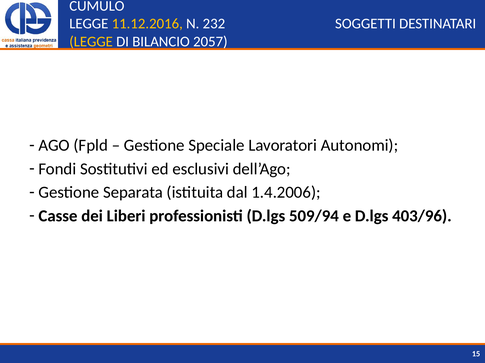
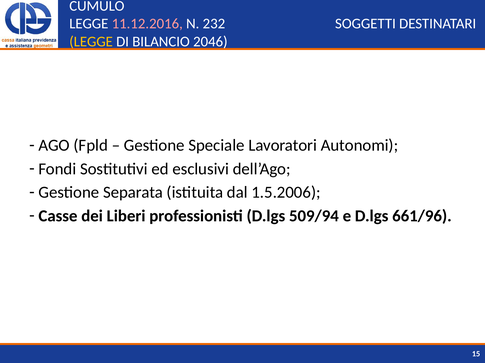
11.12.2016 colour: yellow -> pink (147, 24)
2057: 2057 -> 2046 (210, 42)
1.4.2006: 1.4.2006 -> 1.5.2006 (286, 193)
403/96: 403/96 -> 661/96 (422, 216)
